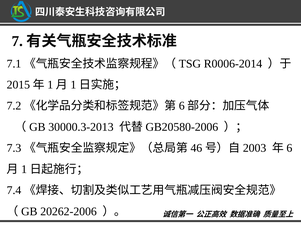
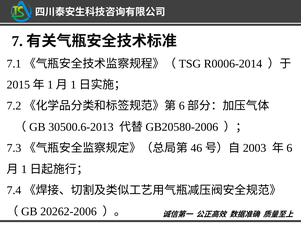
30000.3-2013: 30000.3-2013 -> 30500.6-2013 (81, 127)
